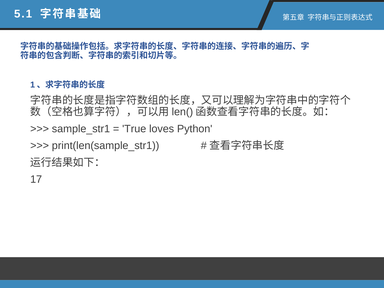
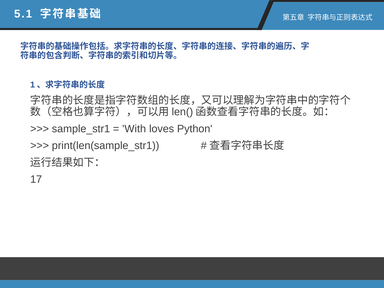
True: True -> With (134, 129)
